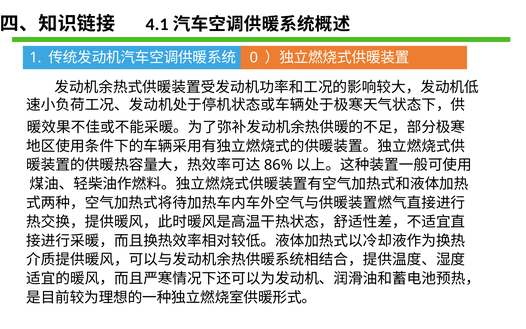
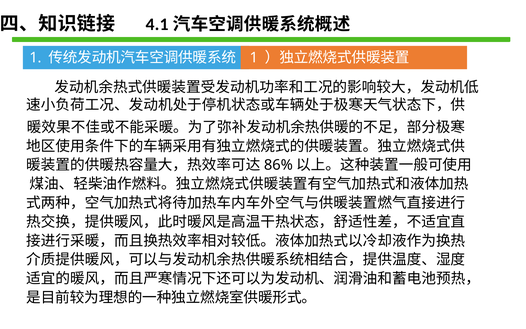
0: 0 -> 1 (254, 58)
